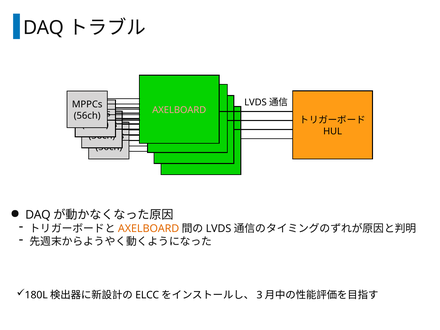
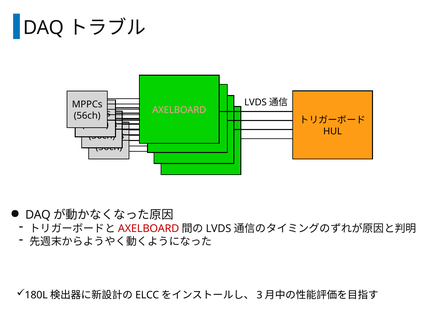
AXELBOARD colour: orange -> red (149, 229)
